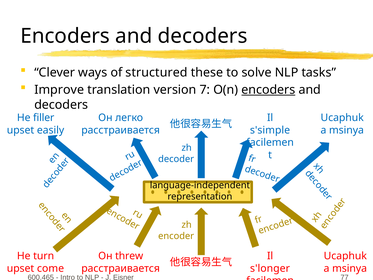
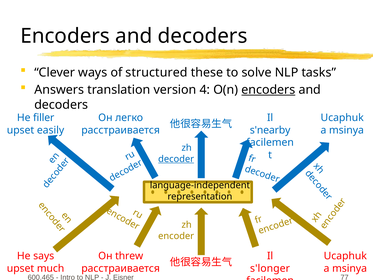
Improve: Improve -> Answers (59, 90)
7: 7 -> 4 (205, 90)
s'simple: s'simple -> s'nearby (270, 130)
decoder underline: none -> present (176, 159)
turn: turn -> says (44, 256)
come: come -> much (51, 268)
